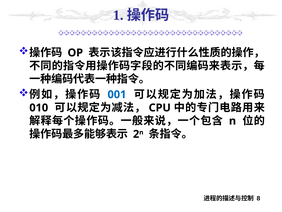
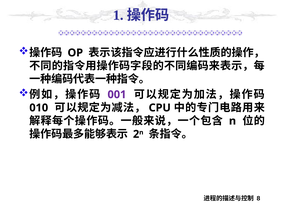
001 colour: blue -> purple (117, 94)
